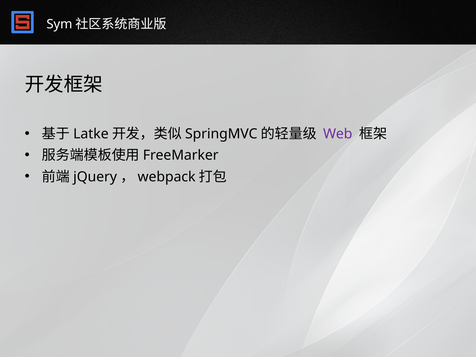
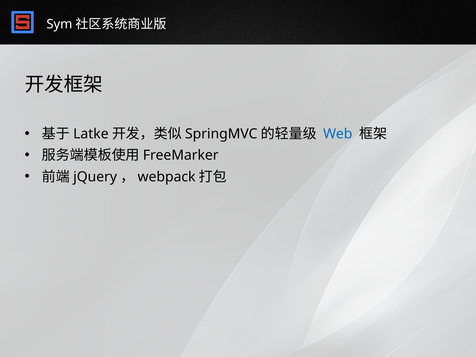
Web colour: purple -> blue (338, 134)
